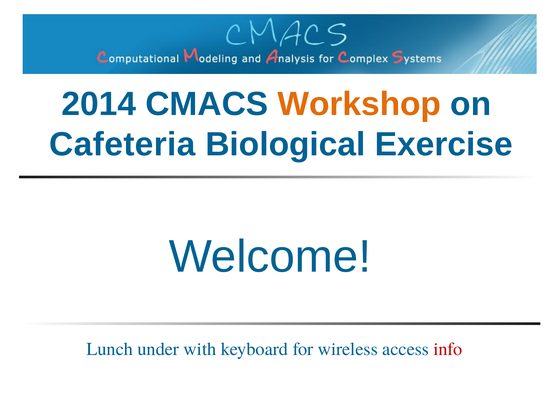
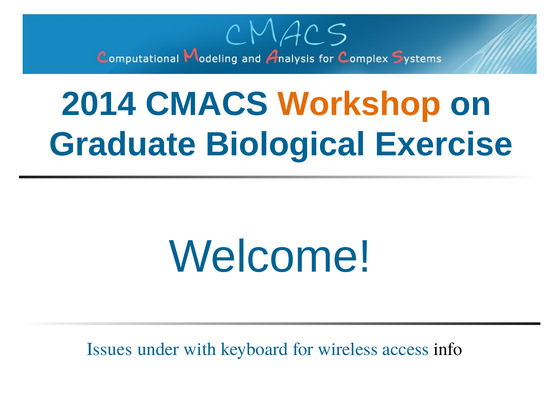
Cafeteria: Cafeteria -> Graduate (123, 144)
Lunch: Lunch -> Issues (110, 349)
info colour: red -> black (448, 349)
